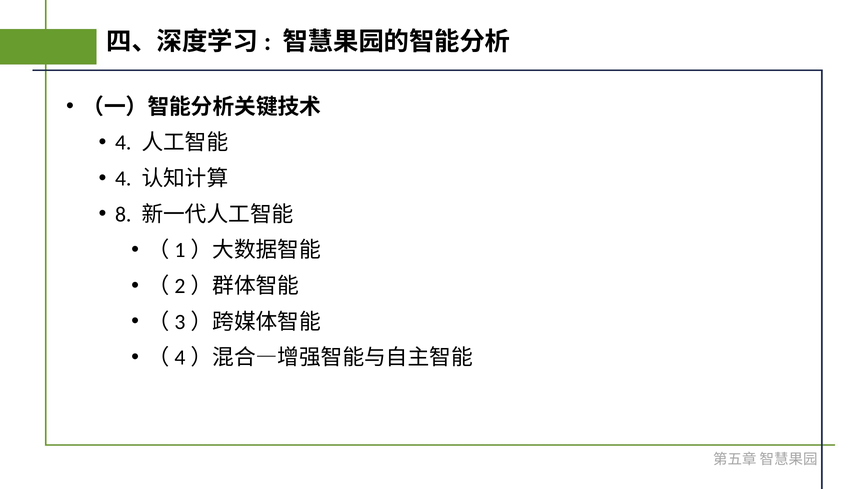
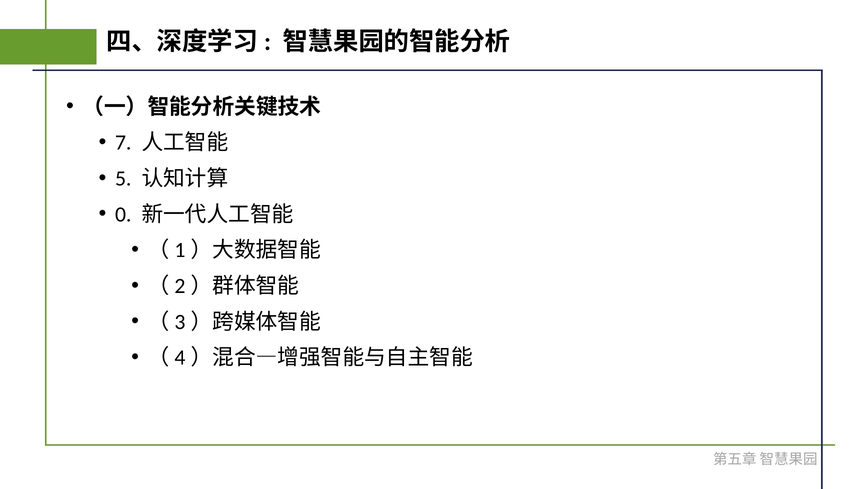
4: 4 -> 7 (123, 143)
4: 4 -> 5 (123, 178)
8: 8 -> 0 (123, 214)
